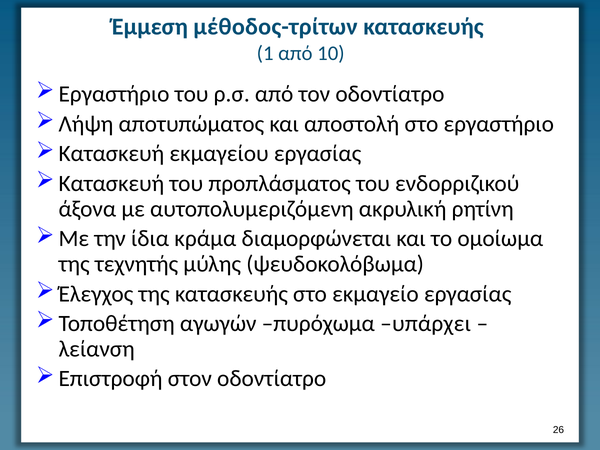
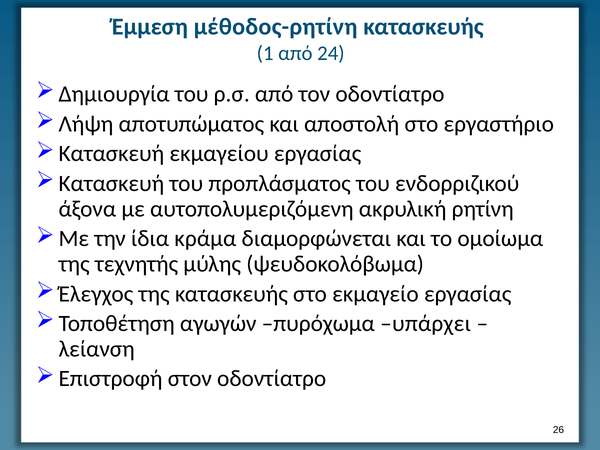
μέθοδος-τρίτων: μέθοδος-τρίτων -> μέθοδος-ρητίνη (276, 27)
10: 10 -> 24 (331, 54)
Εργαστήριο: Εργαστήριο -> Δημιουργία (114, 94)
